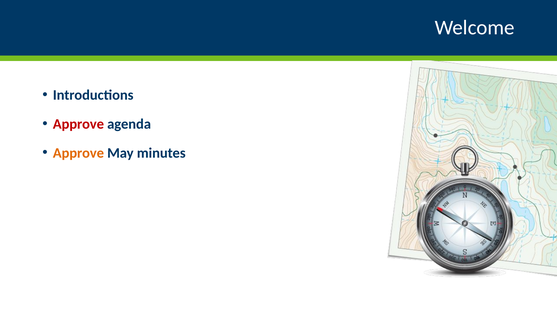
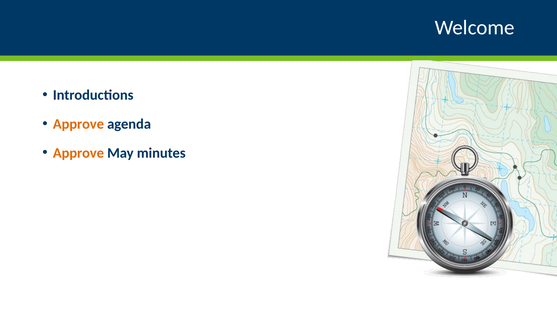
Approve colour: red -> orange (78, 124)
